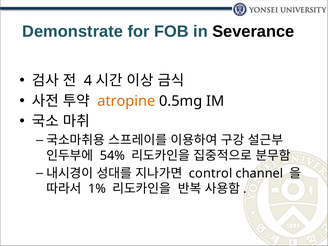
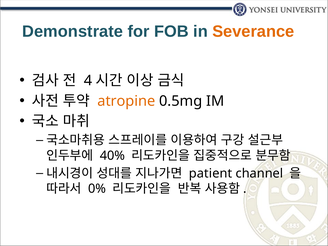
Severance colour: black -> orange (253, 31)
54%: 54% -> 40% (112, 156)
control: control -> patient (211, 173)
1%: 1% -> 0% (97, 189)
